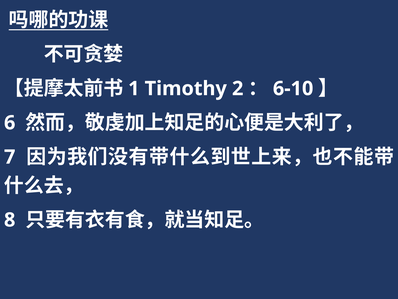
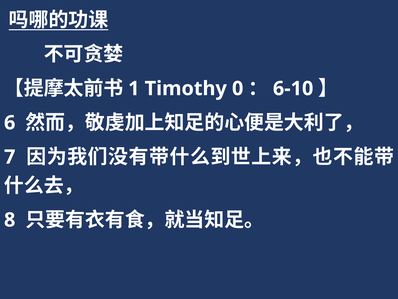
2: 2 -> 0 (238, 88)
